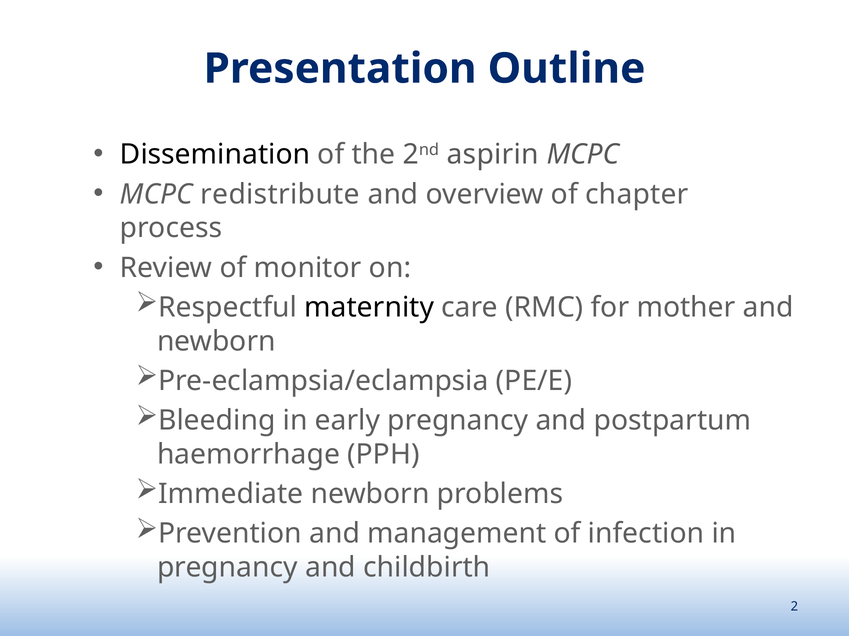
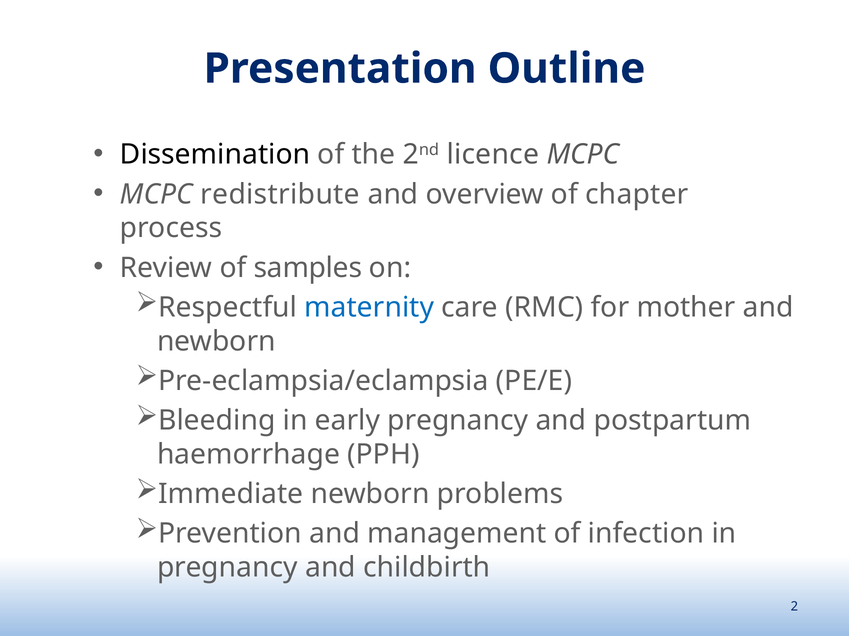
aspirin: aspirin -> licence (493, 155)
monitor: monitor -> samples (308, 268)
maternity colour: black -> blue (369, 308)
